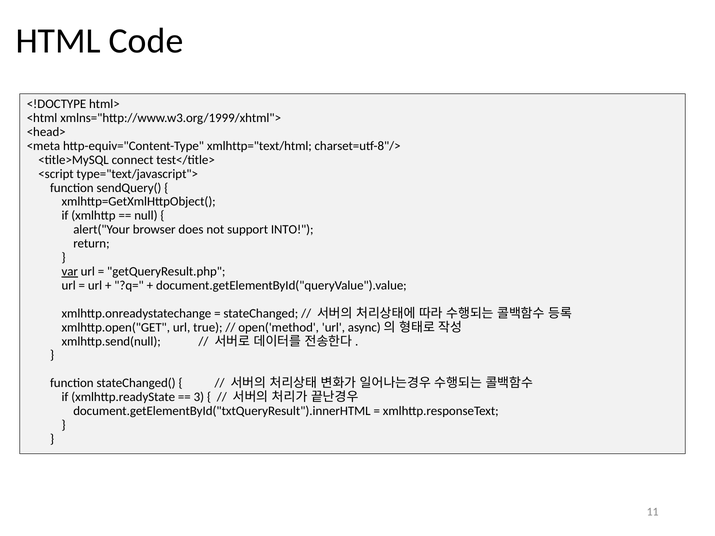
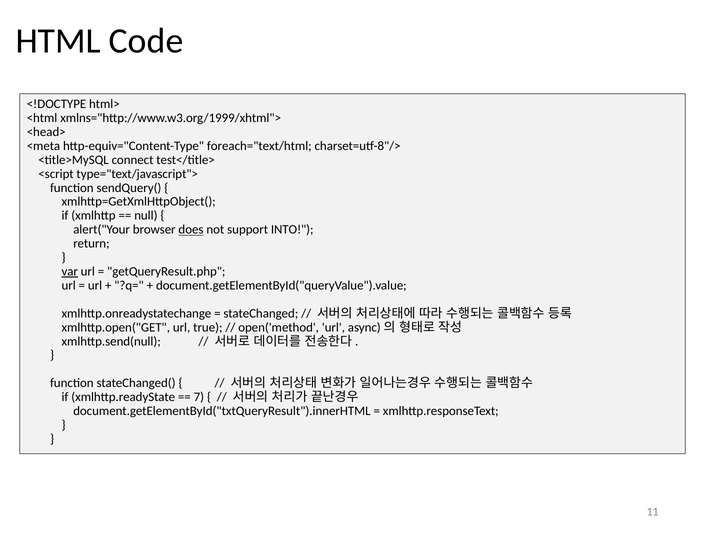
xmlhttp="text/html: xmlhttp="text/html -> foreach="text/html (259, 146)
does underline: none -> present (191, 230)
3: 3 -> 7 (199, 397)
